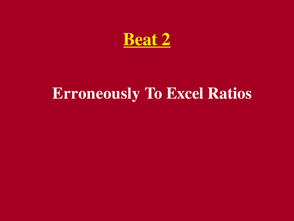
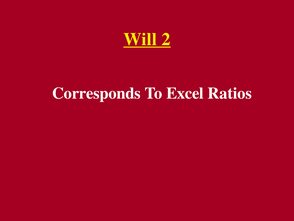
Beat: Beat -> Will (140, 39)
Erroneously: Erroneously -> Corresponds (96, 93)
